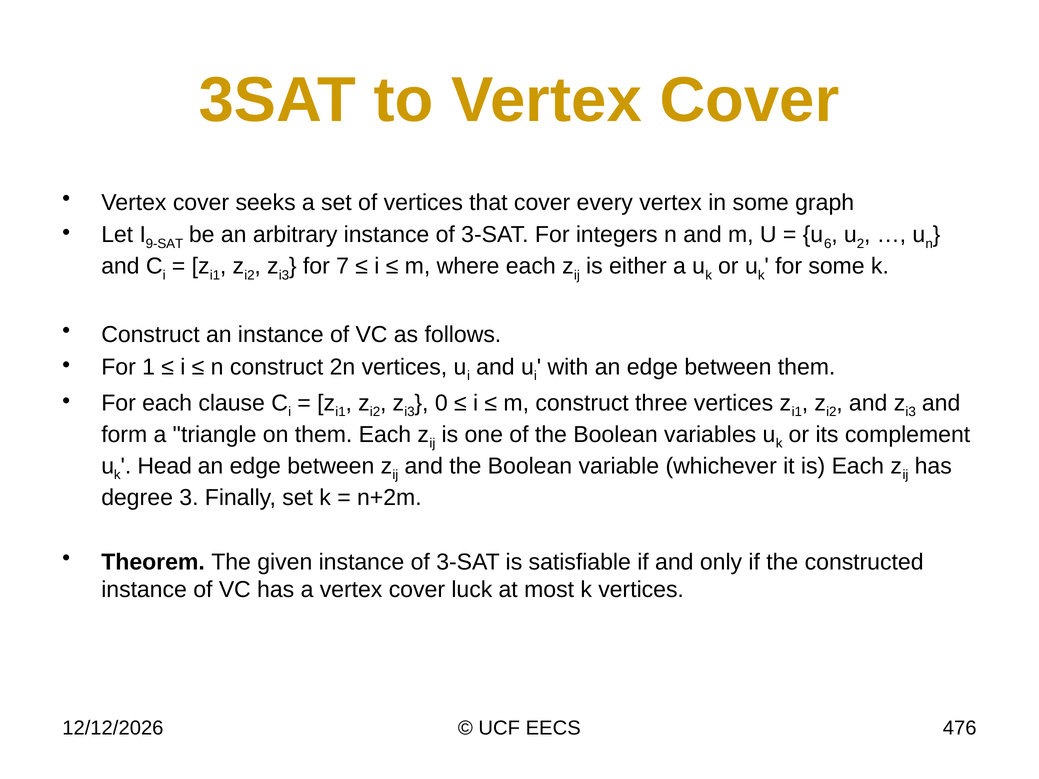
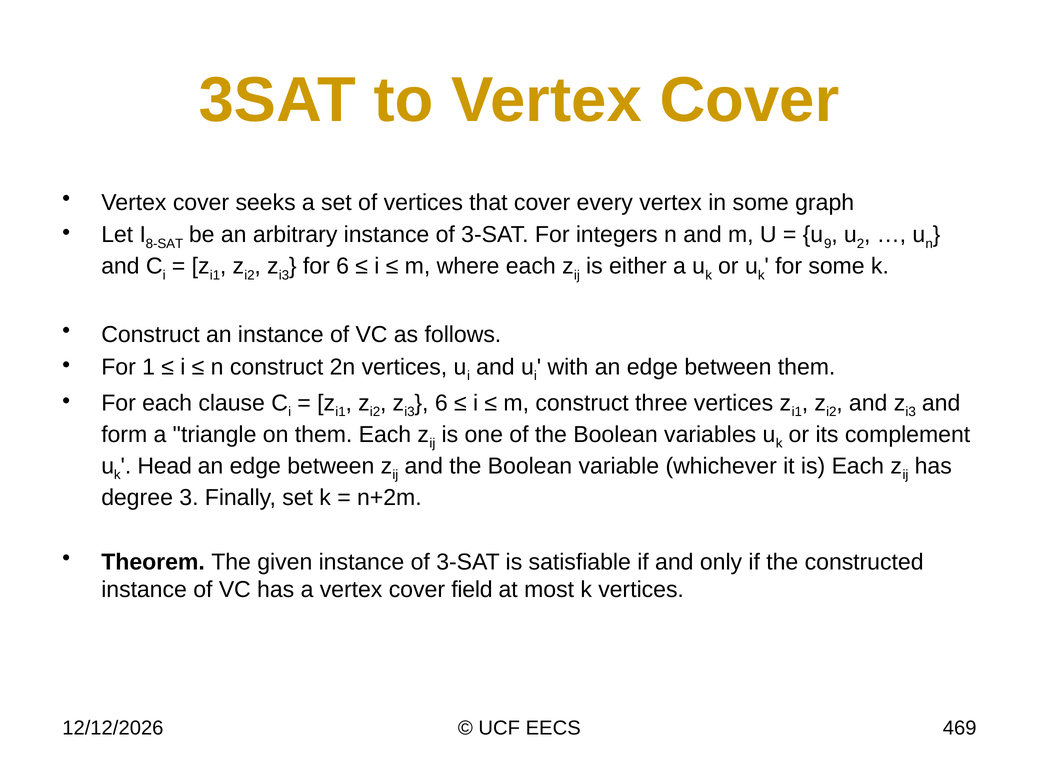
9-SAT: 9-SAT -> 8-SAT (164, 244)
6: 6 -> 9 (828, 244)
for 7: 7 -> 6 (343, 266)
0: 0 -> 6 (441, 403)
luck: luck -> field (472, 590)
476: 476 -> 469 (960, 728)
